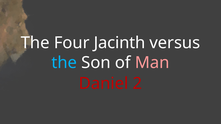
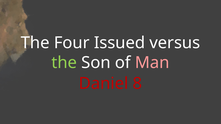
Jacinth: Jacinth -> Issued (119, 43)
the colour: light blue -> light green (64, 63)
2: 2 -> 8 (137, 84)
